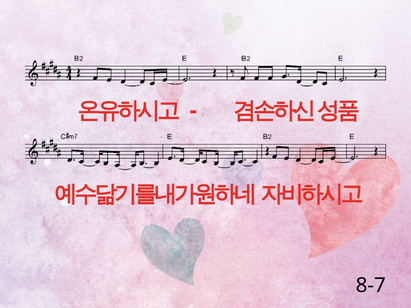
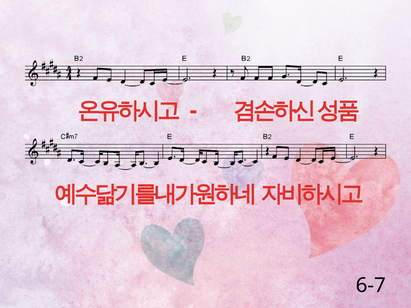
8-7: 8-7 -> 6-7 (371, 285)
